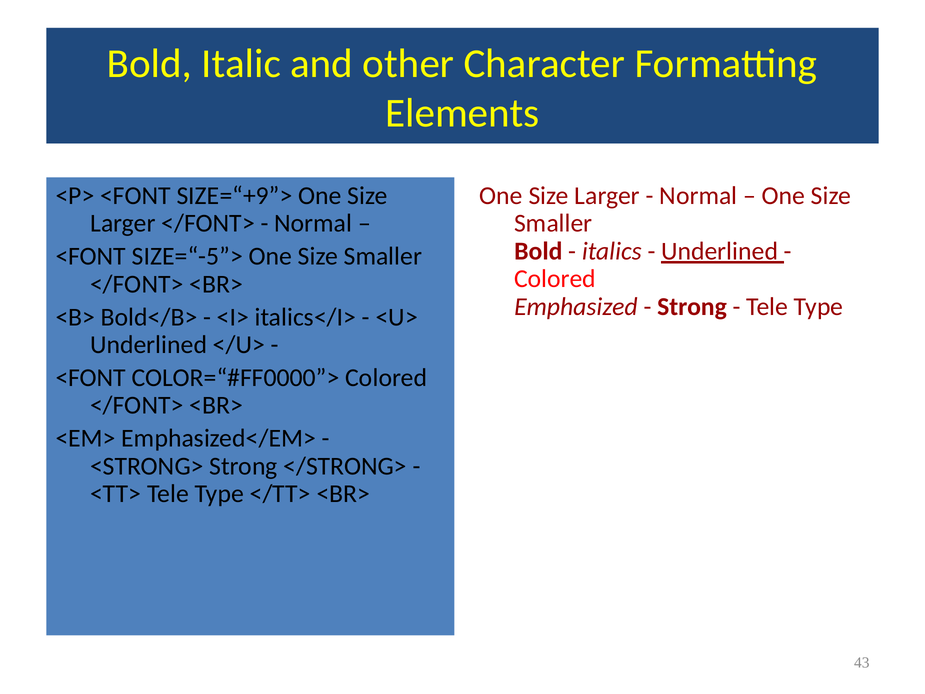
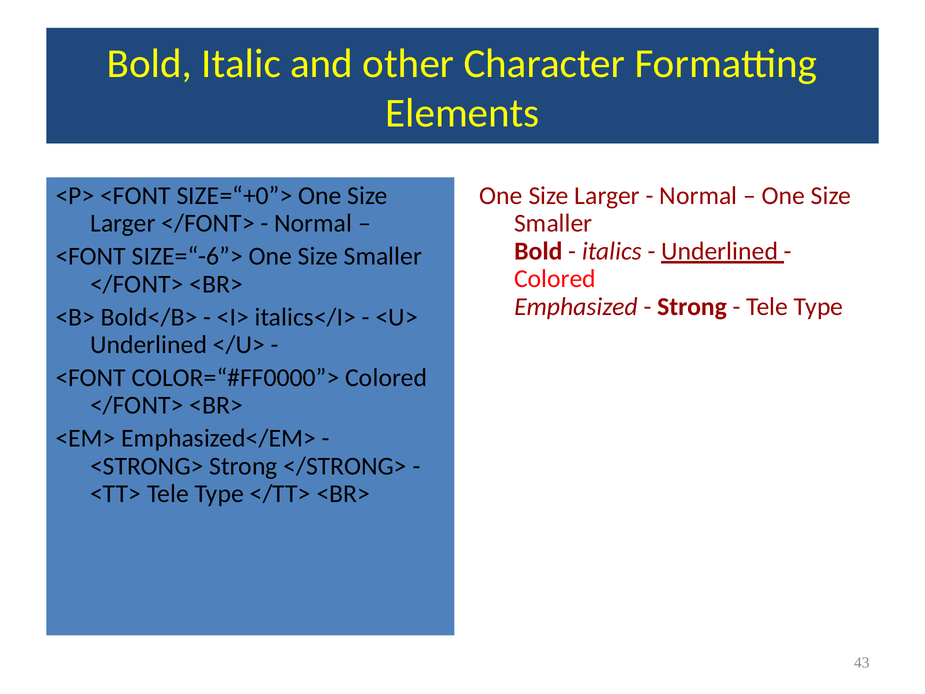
SIZE=“+9”>: SIZE=“+9”> -> SIZE=“+0”> (235, 196)
SIZE=“-5”>: SIZE=“-5”> -> SIZE=“-6”> (187, 256)
